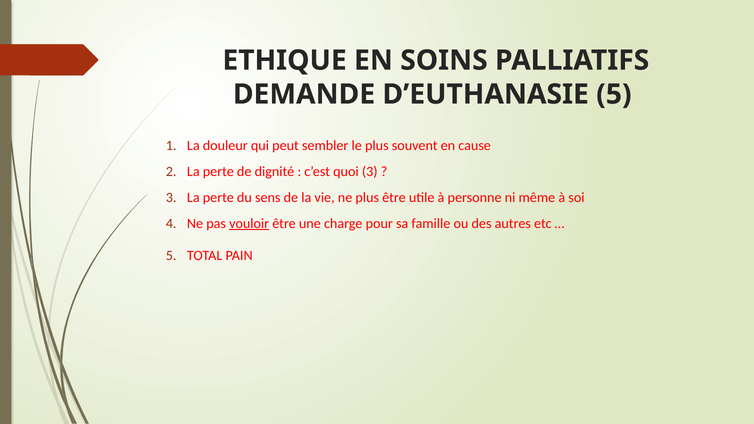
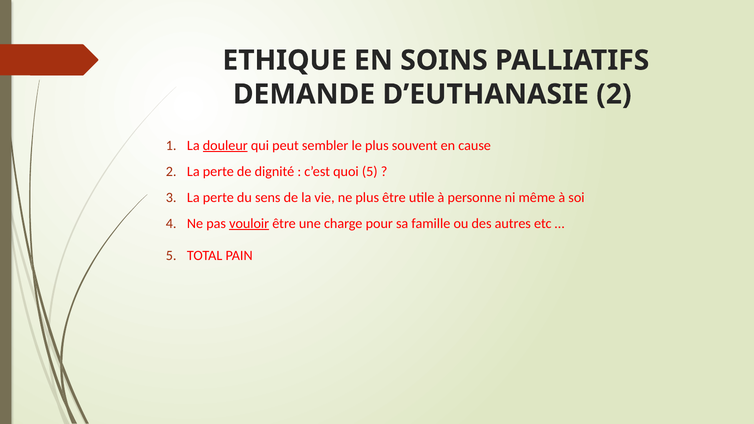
D’EUTHANASIE 5: 5 -> 2 (614, 94)
douleur underline: none -> present (225, 145)
quoi 3: 3 -> 5 (370, 171)
